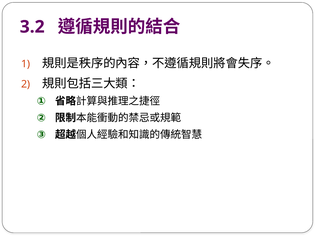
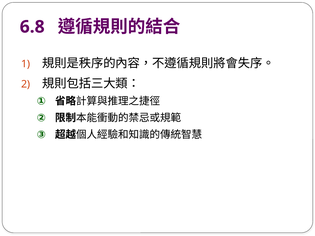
3.2: 3.2 -> 6.8 (32, 27)
